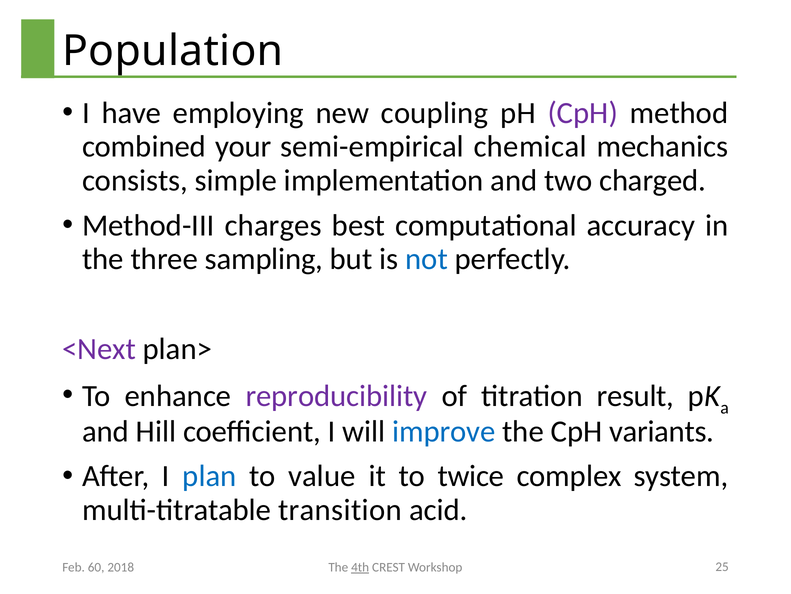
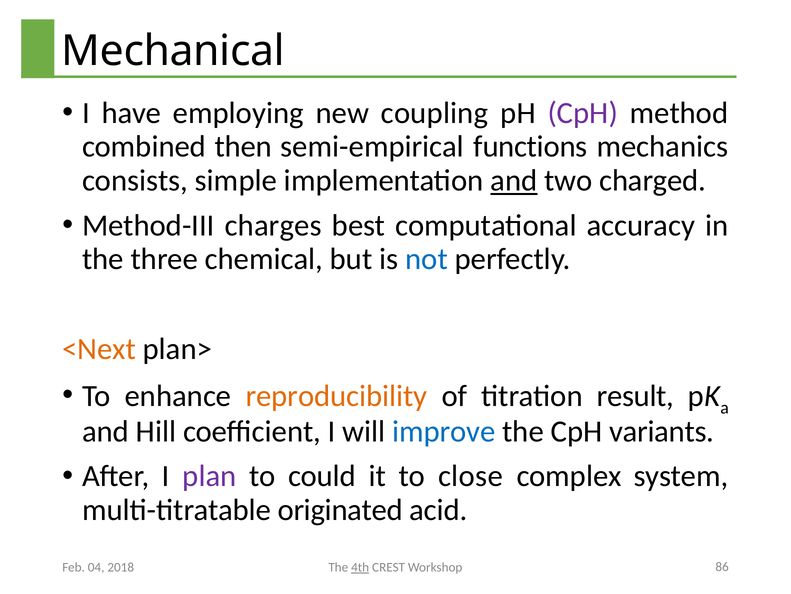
Population: Population -> Mechanical (173, 51)
your: your -> then (243, 147)
chemical: chemical -> functions (530, 147)
and underline: none -> present (514, 180)
sampling: sampling -> chemical (264, 259)
<Next colour: purple -> orange (99, 349)
reproducibility colour: purple -> orange (336, 396)
plan colour: blue -> purple (209, 476)
value: value -> could (322, 476)
twice: twice -> close (471, 476)
transition: transition -> originated (340, 510)
60: 60 -> 04 (96, 567)
25: 25 -> 86 (722, 566)
